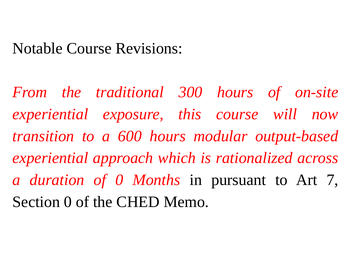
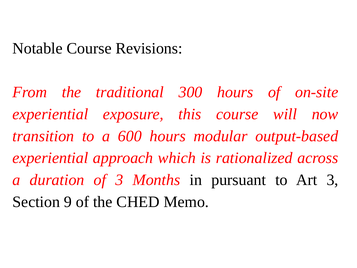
of 0: 0 -> 3 (119, 180)
Art 7: 7 -> 3 (332, 180)
Section 0: 0 -> 9 (68, 202)
